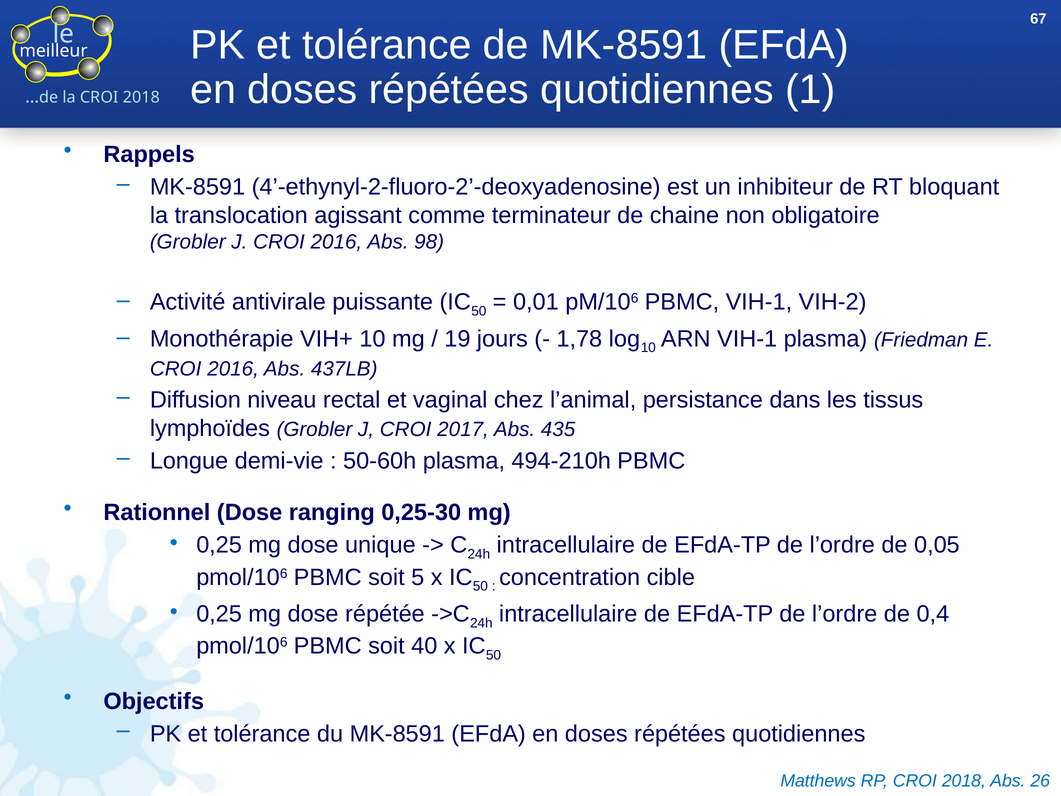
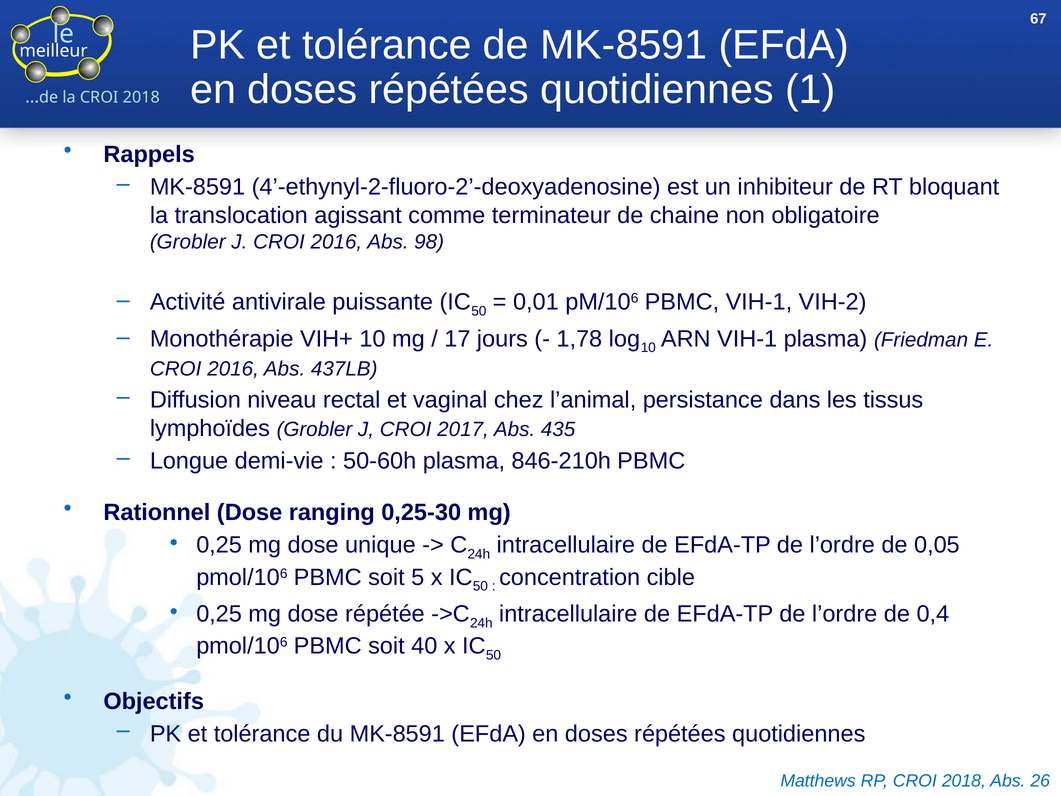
19: 19 -> 17 (457, 339)
494-210h: 494-210h -> 846-210h (561, 461)
